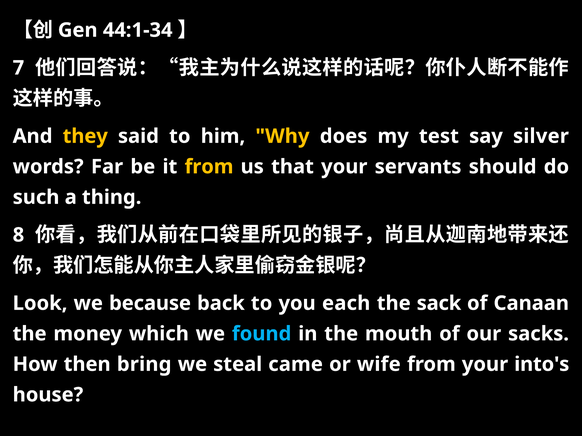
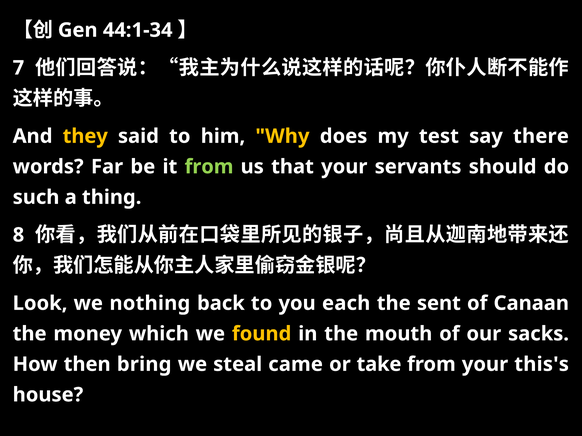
silver: silver -> there (541, 136)
from colour: yellow -> light green (209, 167)
because: because -> nothing (150, 304)
sack: sack -> sent (439, 304)
found colour: light blue -> yellow (262, 334)
wife: wife -> take (379, 365)
into's: into's -> this's (542, 365)
